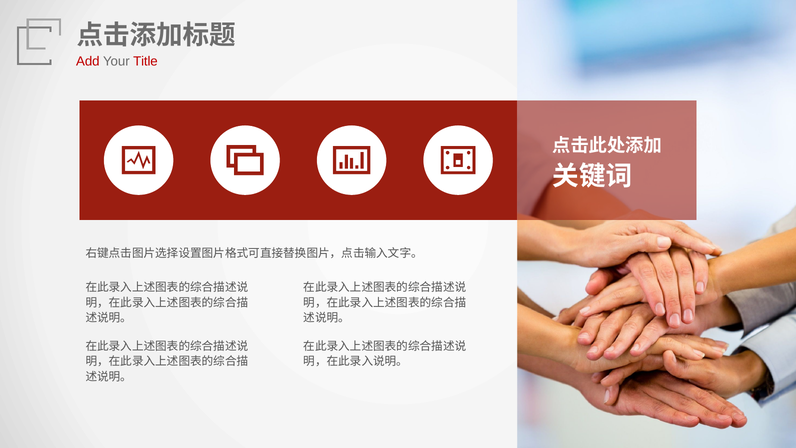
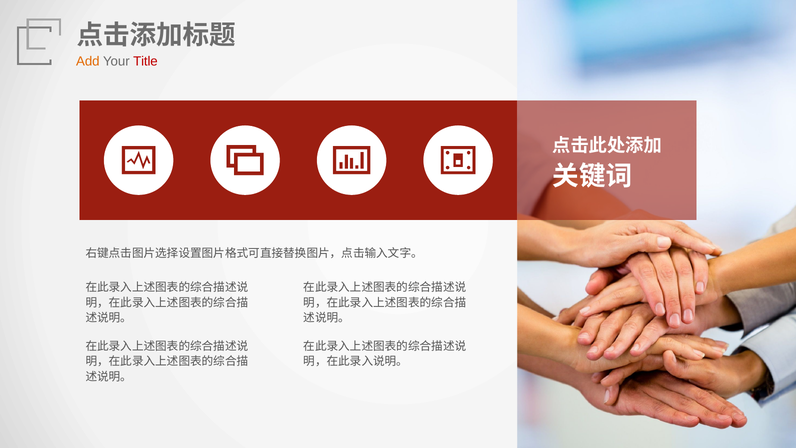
Add colour: red -> orange (88, 61)
